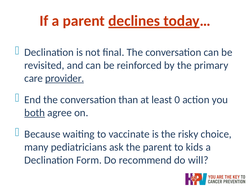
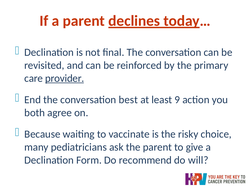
than: than -> best (128, 99)
0: 0 -> 9 (177, 99)
both underline: present -> none (35, 112)
kids: kids -> give (195, 147)
